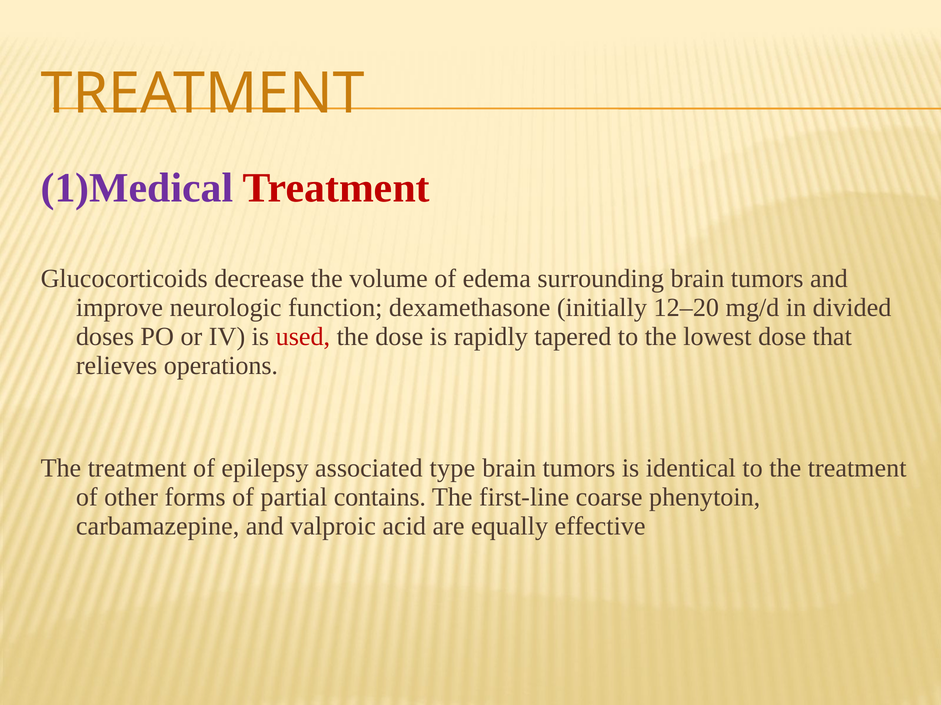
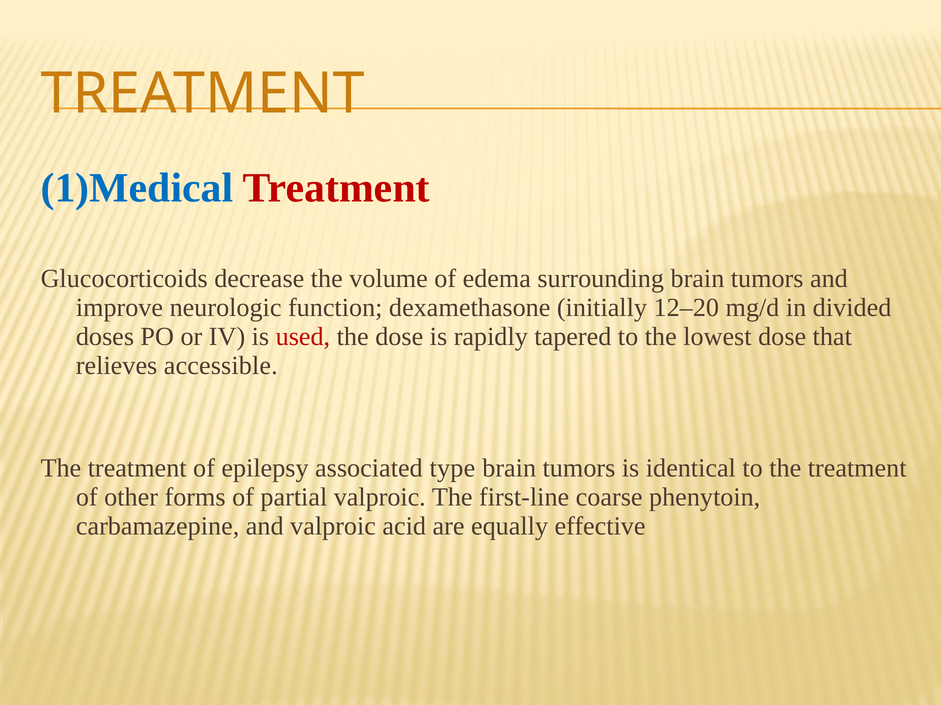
1)Medical colour: purple -> blue (137, 188)
operations: operations -> accessible (221, 366)
partial contains: contains -> valproic (380, 498)
